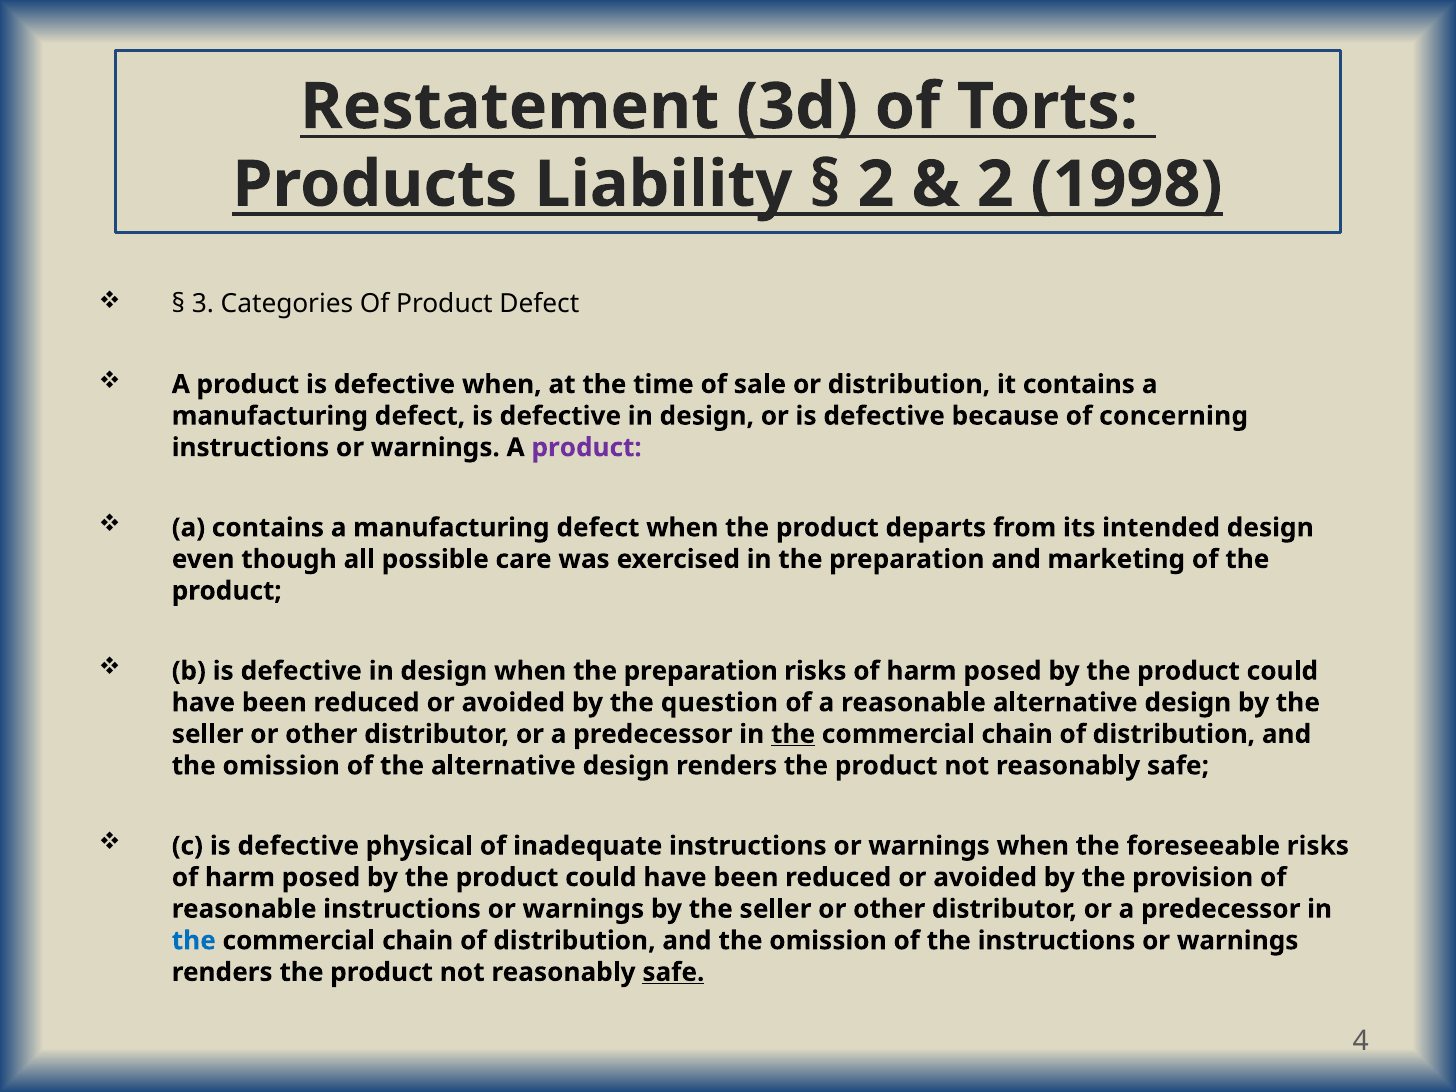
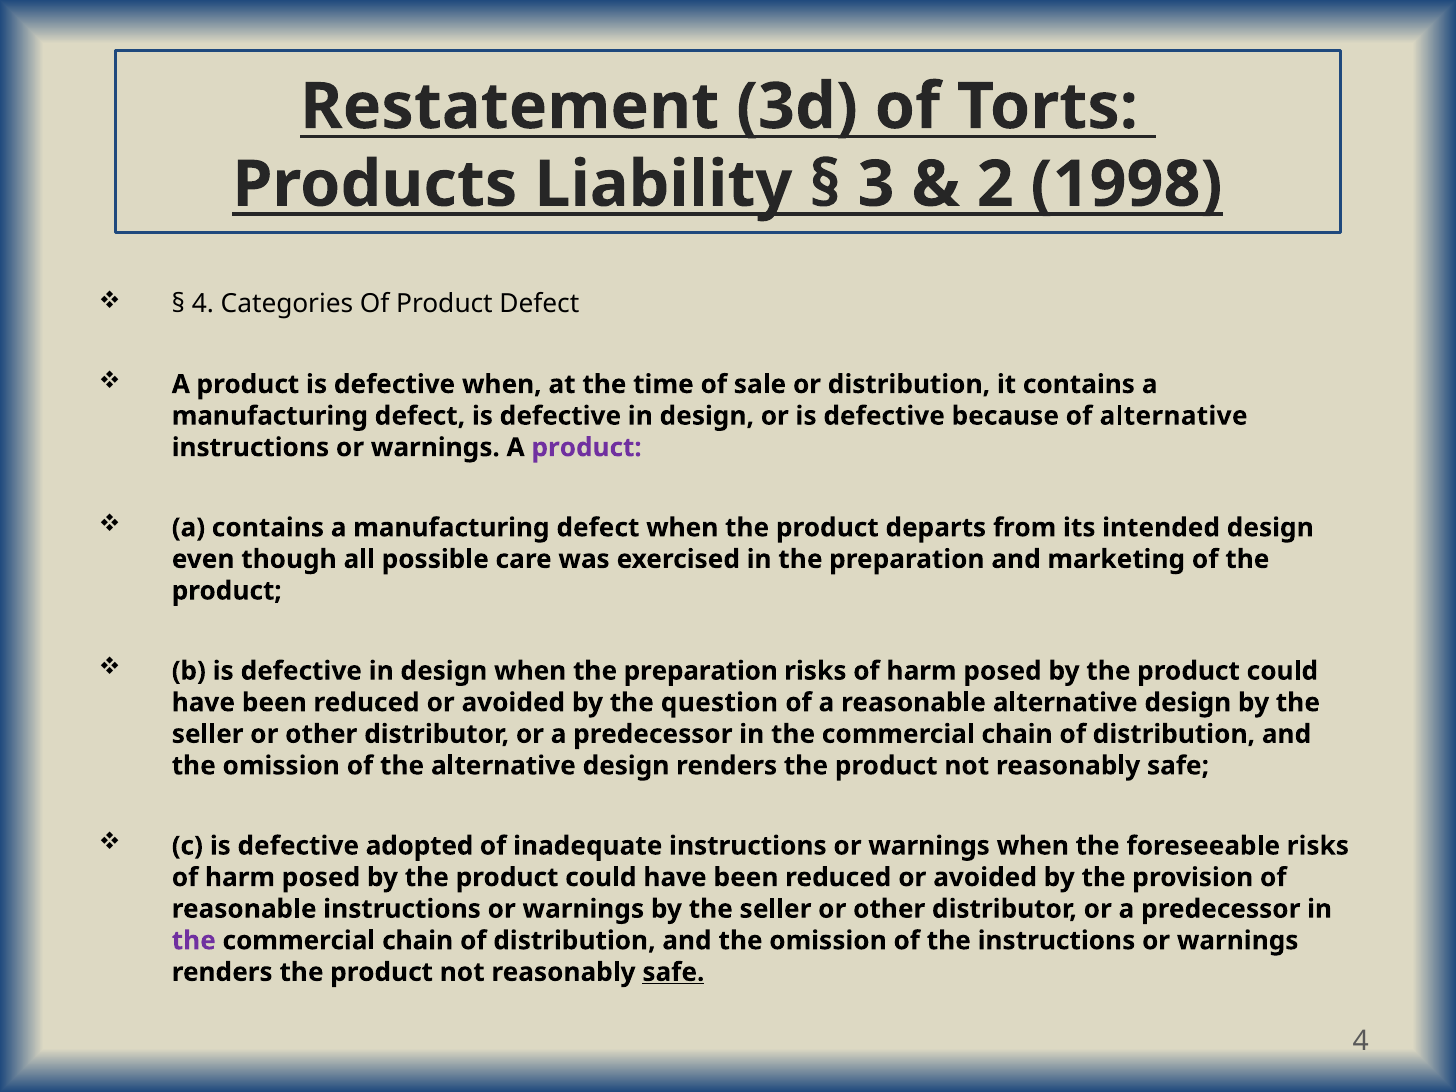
2: 2 -> 3 (876, 184)
3: 3 -> 4 (203, 304)
of concerning: concerning -> alternative (1174, 416)
the underline: present -> none (793, 734)
physical: physical -> adopted (419, 846)
the colour: blue -> purple (194, 941)
